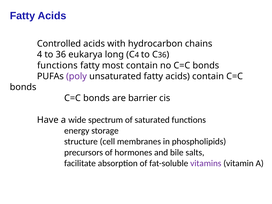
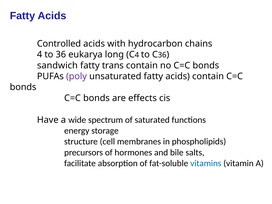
functions: functions -> sandwich (57, 65)
most: most -> trans (113, 65)
barrier: barrier -> effects (143, 98)
vitamins colour: purple -> blue (206, 163)
